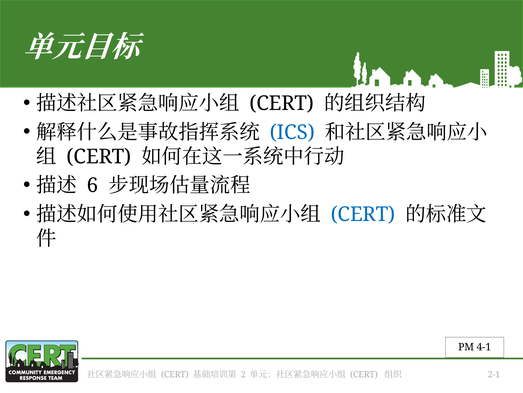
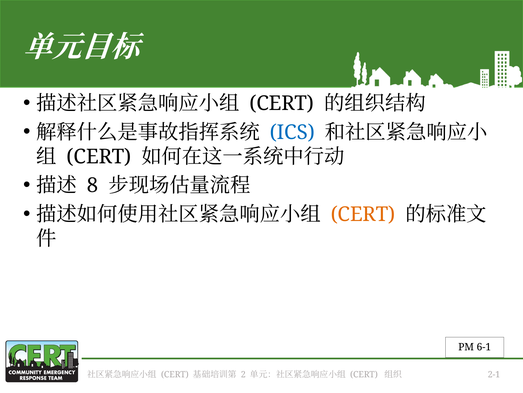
6: 6 -> 8 (93, 185)
CERT colour: blue -> orange (363, 214)
4-1: 4-1 -> 6-1 (484, 347)
